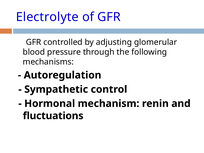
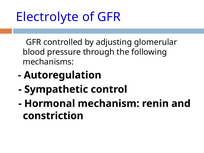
fluctuations: fluctuations -> constriction (53, 116)
